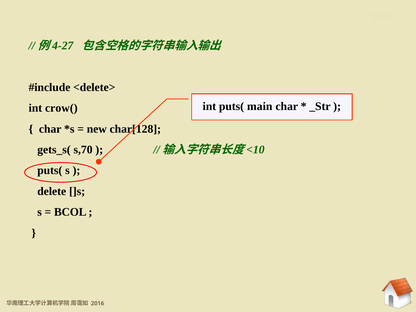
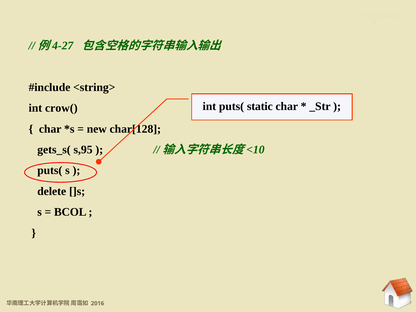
<delete>: <delete> -> <string> (94, 87)
main: main -> static (260, 106)
s,70: s,70 -> s,95 (83, 150)
